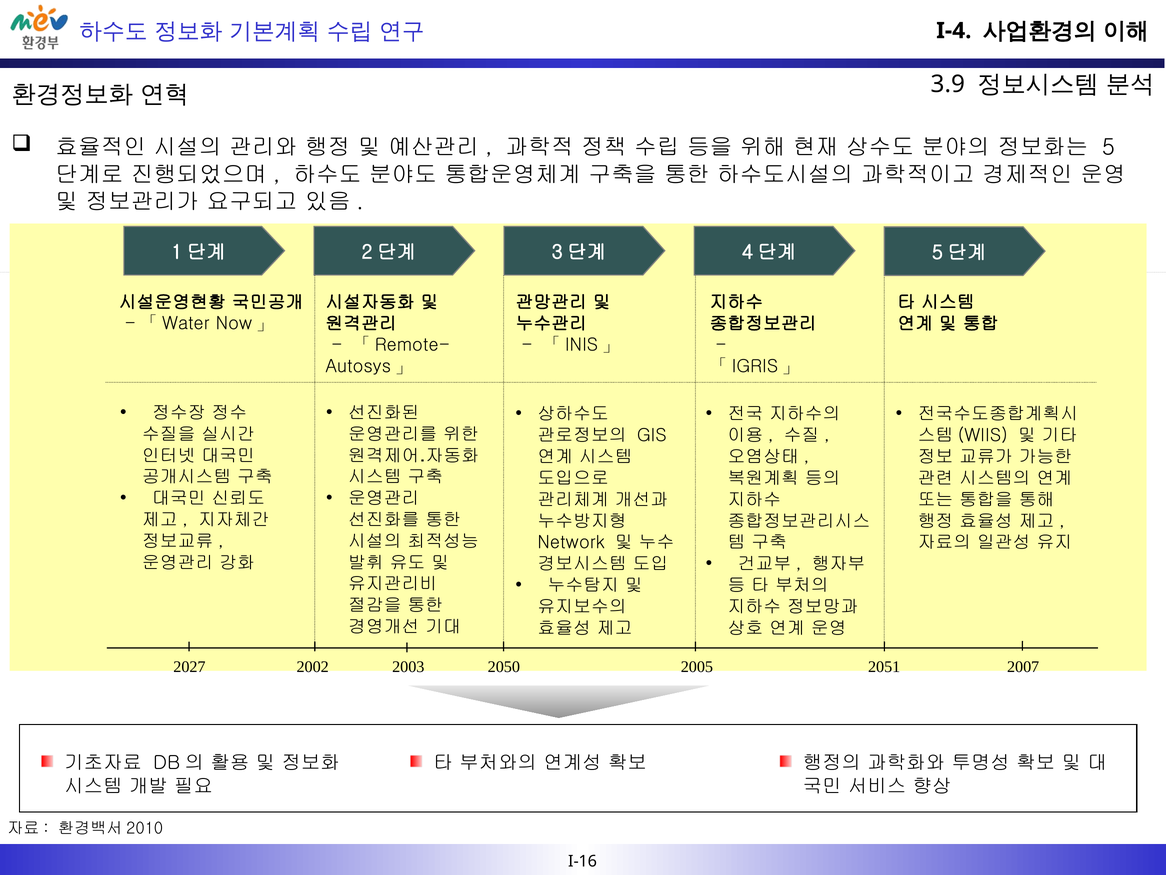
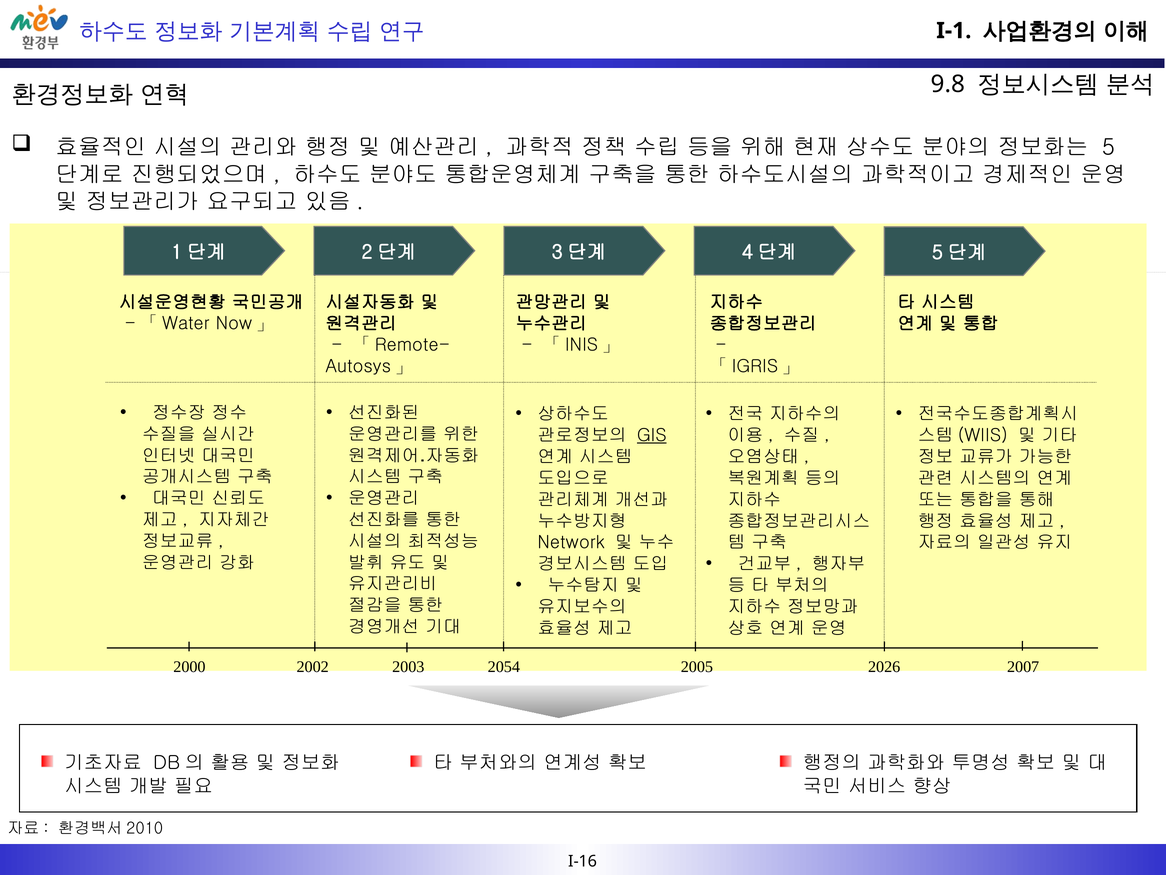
I-4: I-4 -> I-1 (954, 31)
3.9: 3.9 -> 9.8 (948, 84)
GIS underline: none -> present (652, 435)
2027: 2027 -> 2000 (189, 667)
2050: 2050 -> 2054 (504, 667)
2051: 2051 -> 2026 (884, 667)
